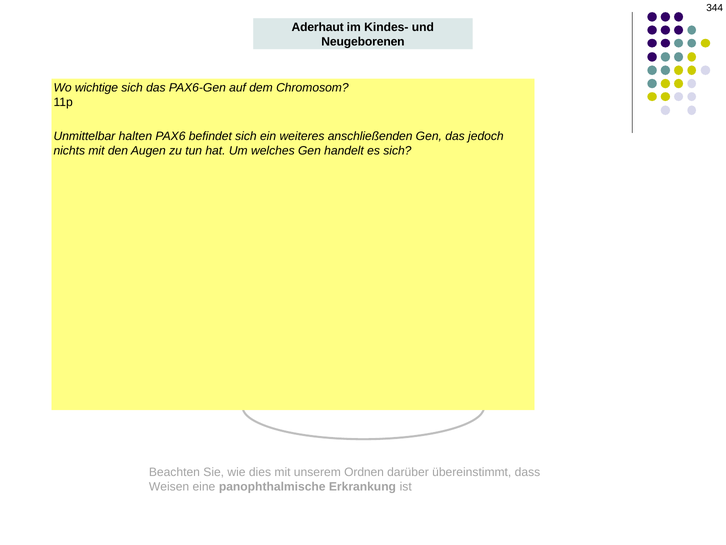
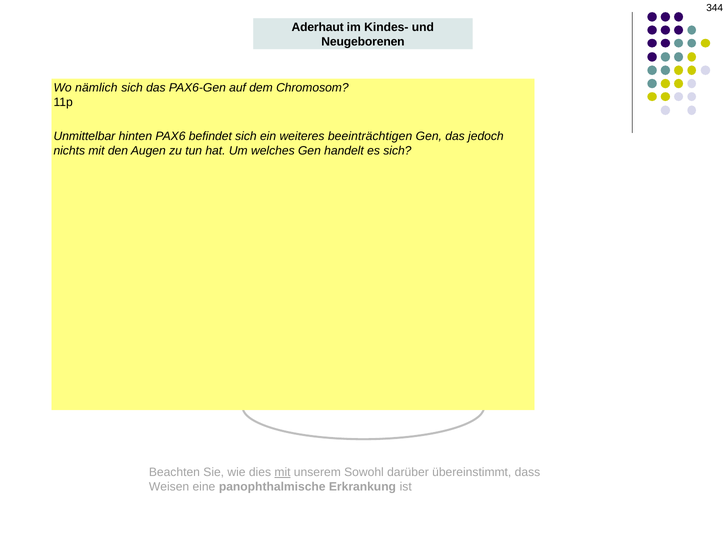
wichtige: wichtige -> nämlich (96, 88)
halten: halten -> hinten (135, 136)
anschließenden: anschließenden -> beeinträchtigen (370, 136)
mit underline: none -> present (282, 472)
unserem Ordnen: Ordnen -> Sowohl (364, 472)
